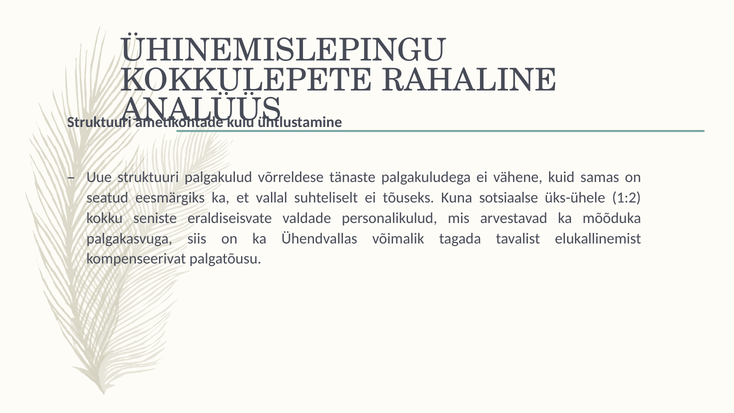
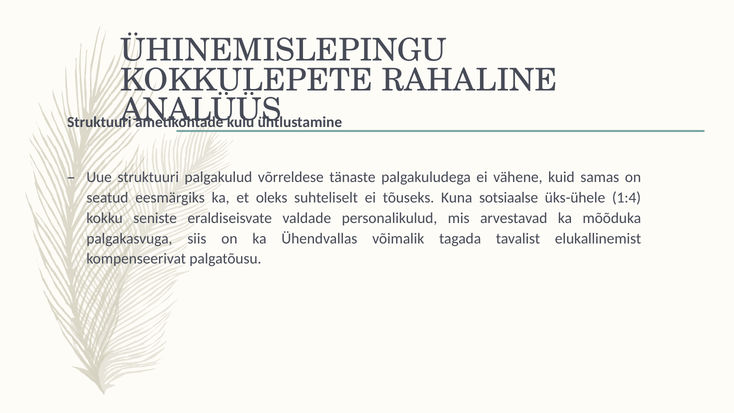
vallal: vallal -> oleks (272, 198)
1:2: 1:2 -> 1:4 (627, 198)
